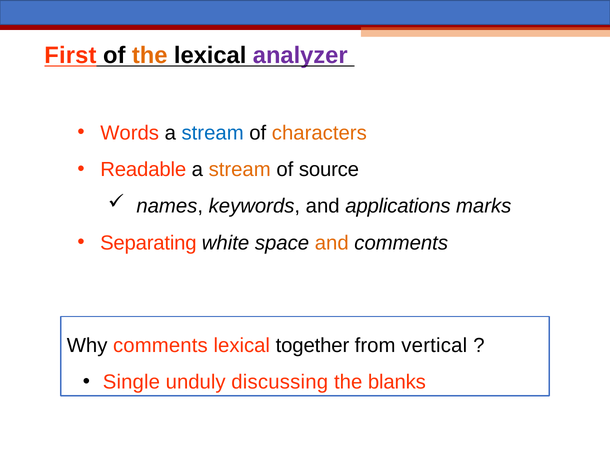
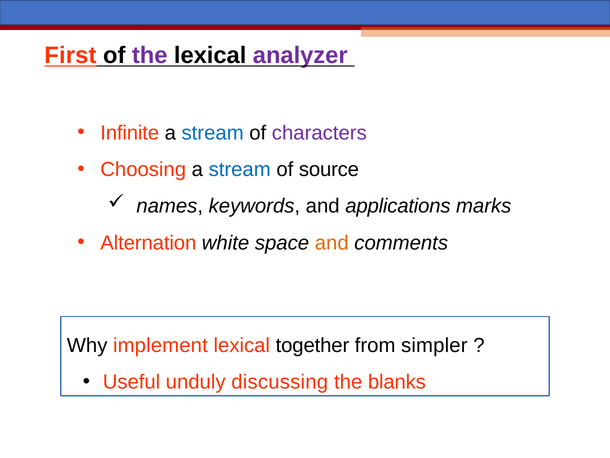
the colour: orange -> purple (150, 56)
Words: Words -> Infinite (130, 133)
characters colour: orange -> purple (319, 133)
Readable: Readable -> Choosing (143, 169)
stream colour: orange -> blue (240, 169)
Separating: Separating -> Alternation (148, 243)
Why comments: comments -> implement (160, 345)
vertical: vertical -> simpler (434, 345)
Single: Single -> Useful (132, 382)
